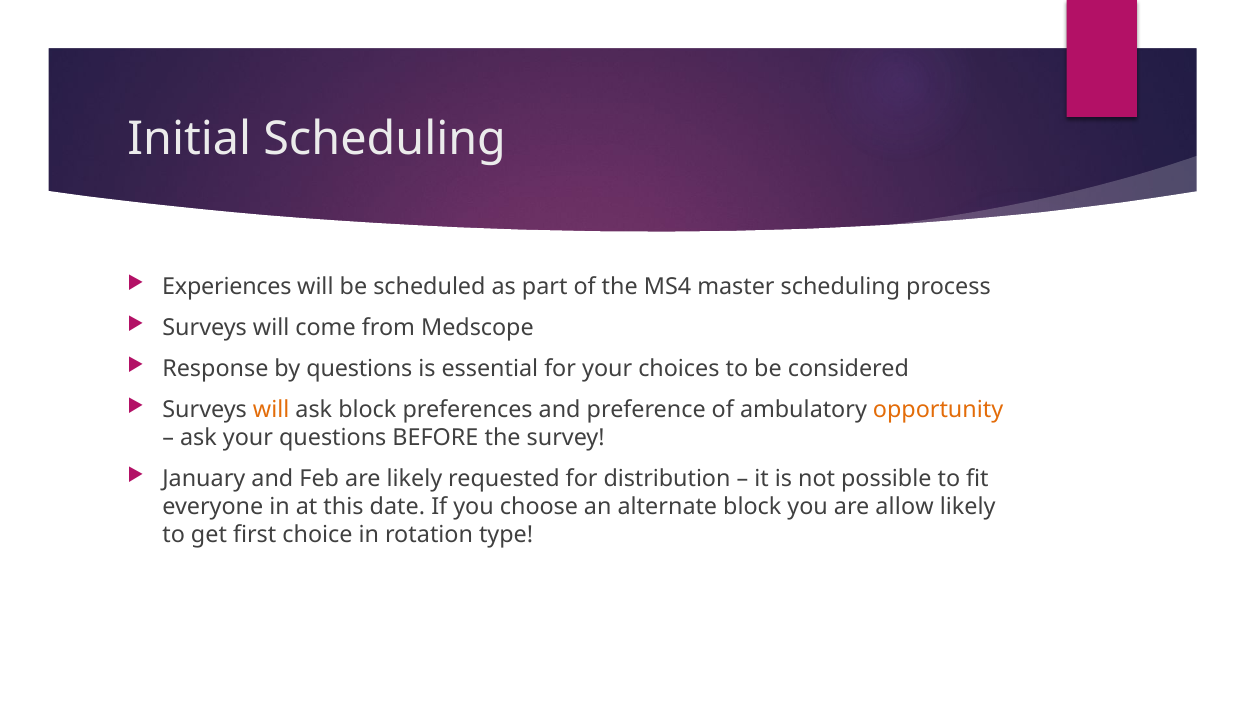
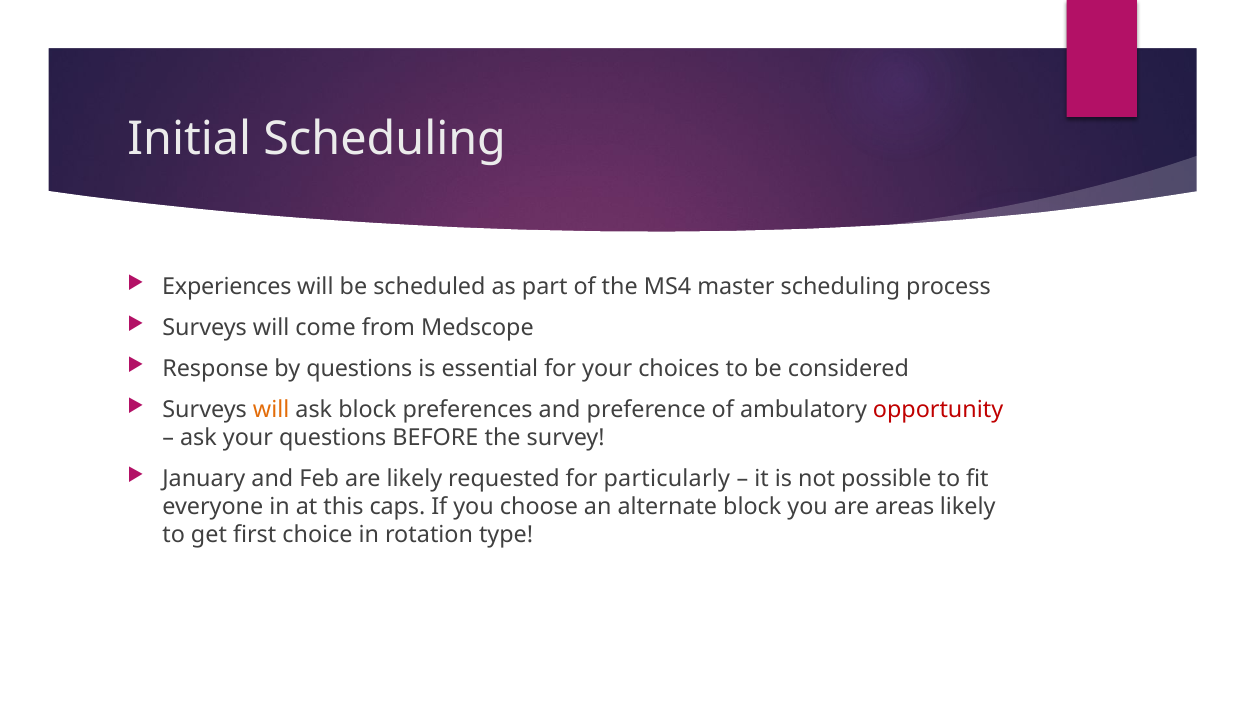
opportunity colour: orange -> red (938, 409)
distribution: distribution -> particularly (667, 479)
date: date -> caps (397, 507)
allow: allow -> areas (905, 507)
